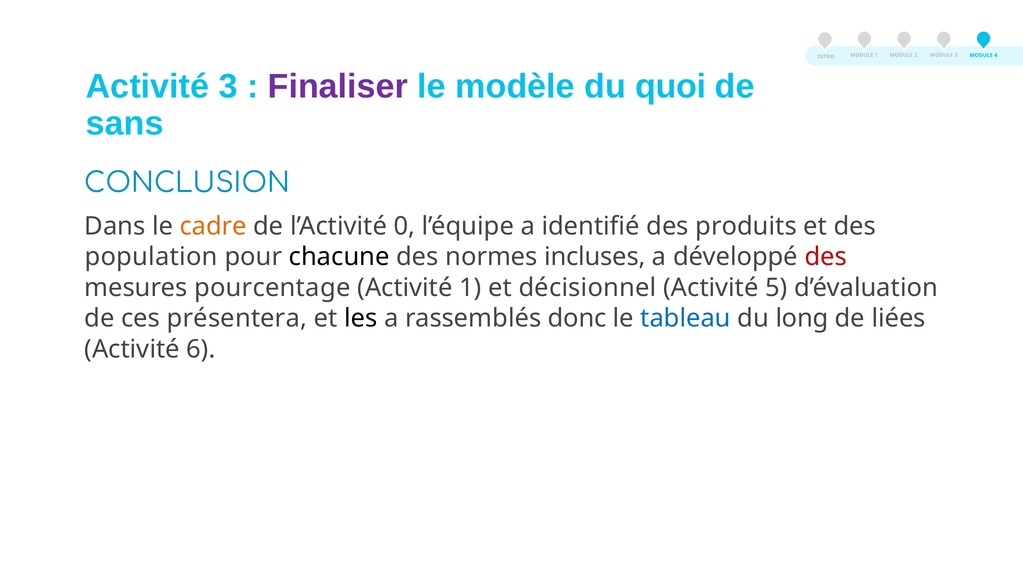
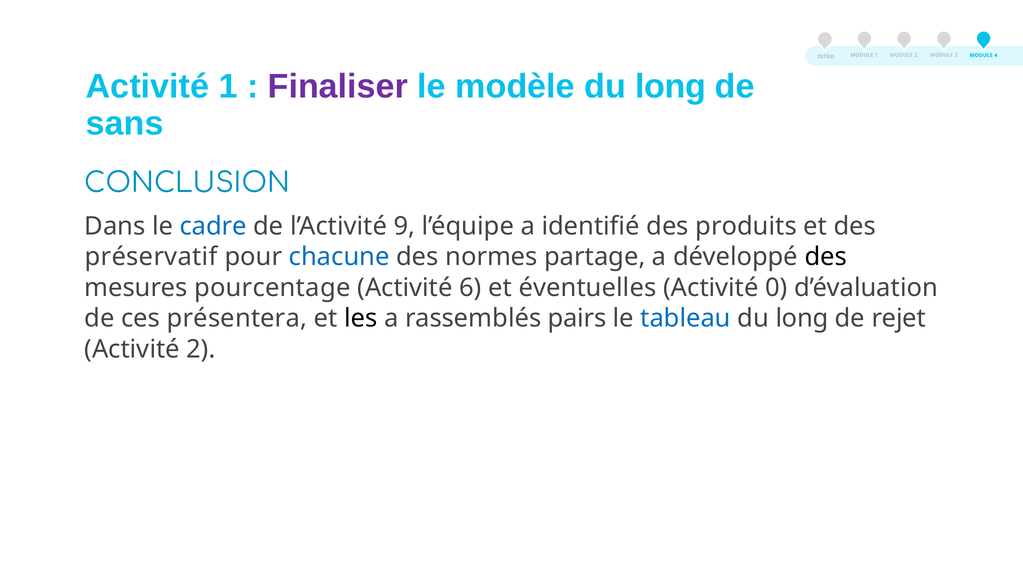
Activité 3: 3 -> 1 (228, 87)
quoi: quoi -> long (671, 87)
cadre colour: orange -> blue (213, 226)
0: 0 -> 9 (404, 226)
population: population -> préservatif (151, 257)
chacune colour: black -> blue (339, 257)
incluses: incluses -> partage (595, 257)
des colour: red -> black (826, 257)
Activité 1: 1 -> 6 (470, 287)
décisionnel: décisionnel -> éventuelles (587, 287)
5: 5 -> 0 (776, 287)
donc: donc -> pairs (577, 318)
liées: liées -> rejet (899, 318)
Activité 6: 6 -> 2 (201, 349)
